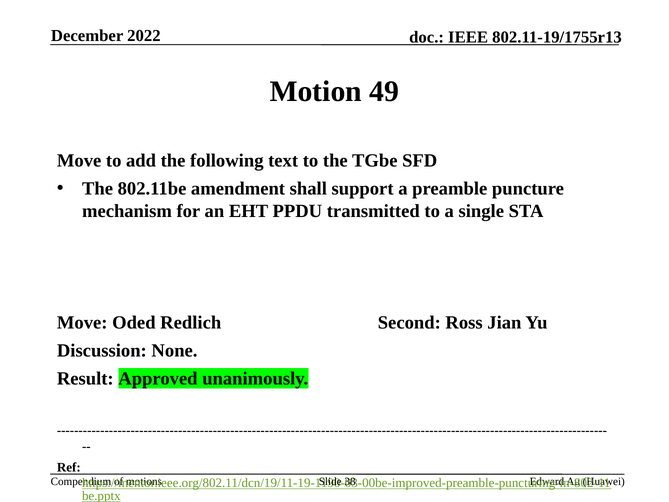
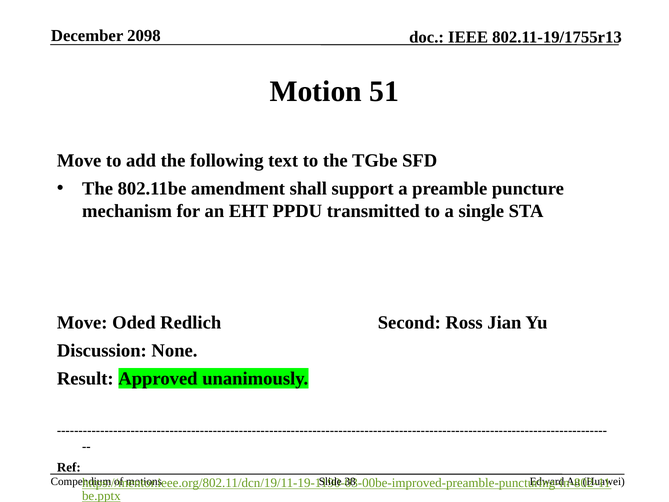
2022: 2022 -> 2098 (144, 35)
49: 49 -> 51 (384, 91)
